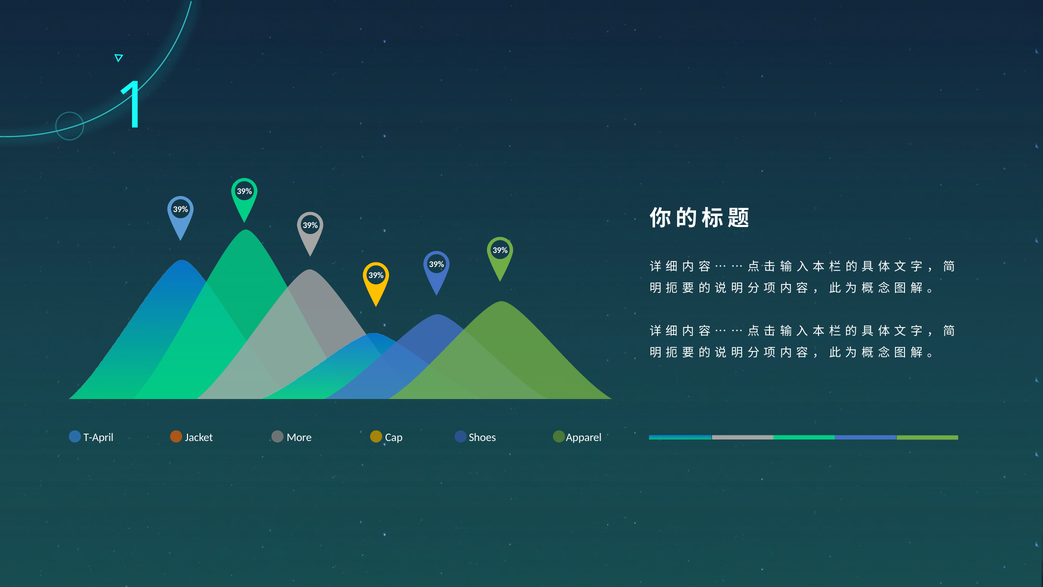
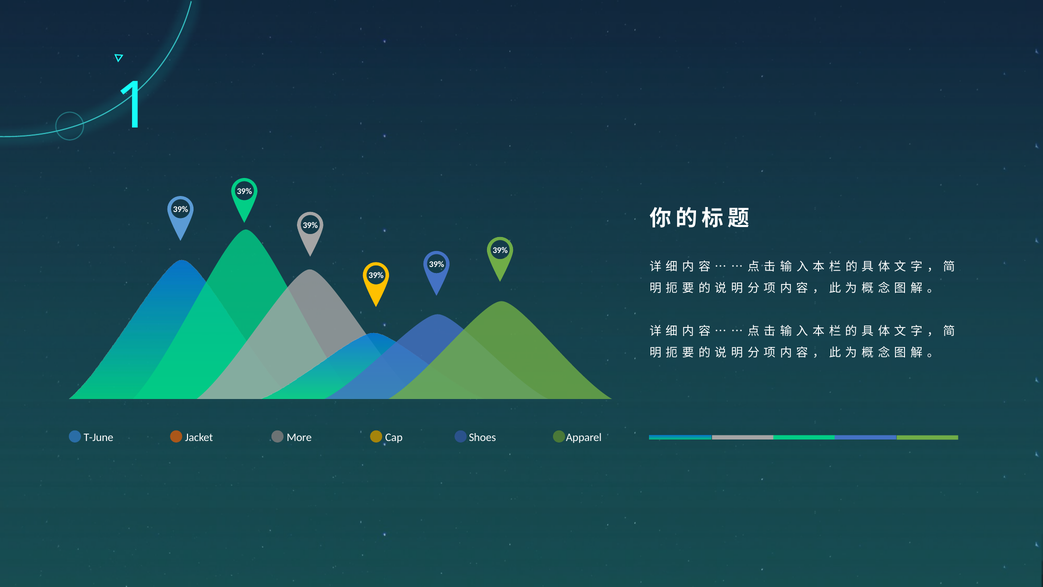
T-April: T-April -> T-June (98, 437)
